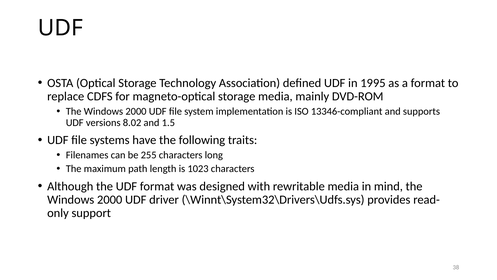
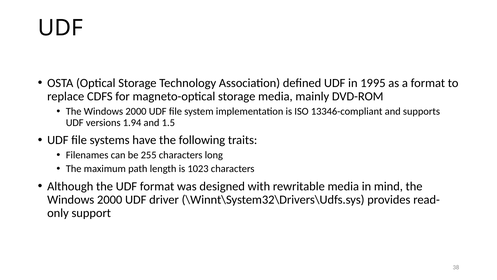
8.02: 8.02 -> 1.94 (132, 122)
